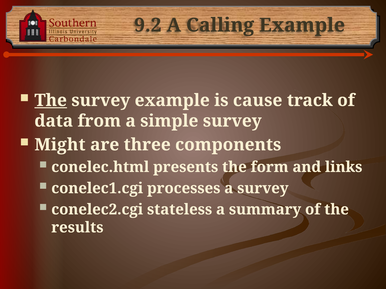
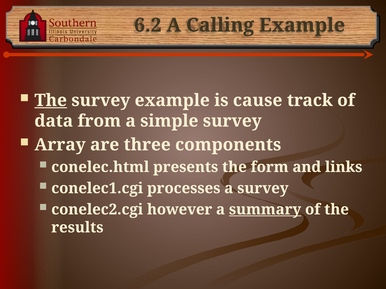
9.2: 9.2 -> 6.2 (148, 25)
Might: Might -> Array (60, 145)
stateless: stateless -> however (180, 210)
summary underline: none -> present (265, 210)
